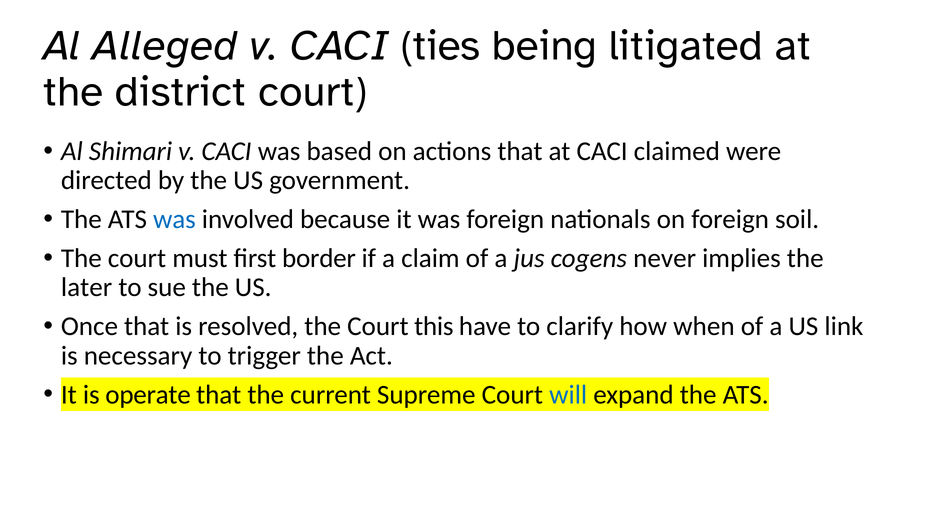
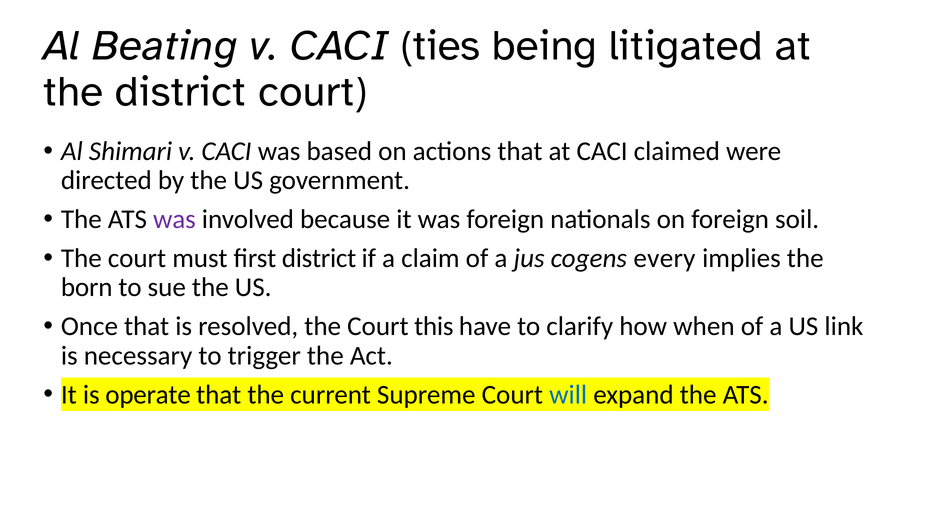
Alleged: Alleged -> Beating (165, 46)
was colour: blue -> purple (174, 219)
first border: border -> district (319, 258)
never: never -> every (664, 258)
later: later -> born (87, 288)
